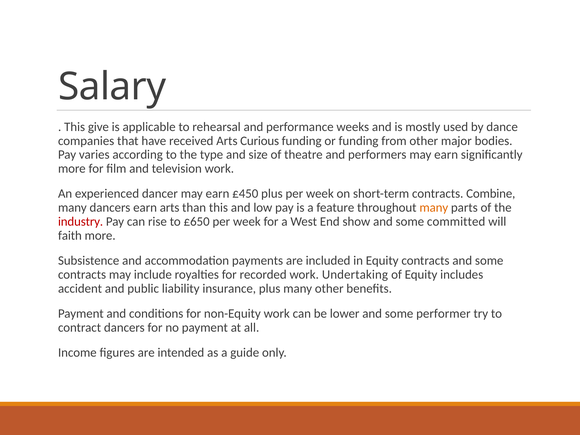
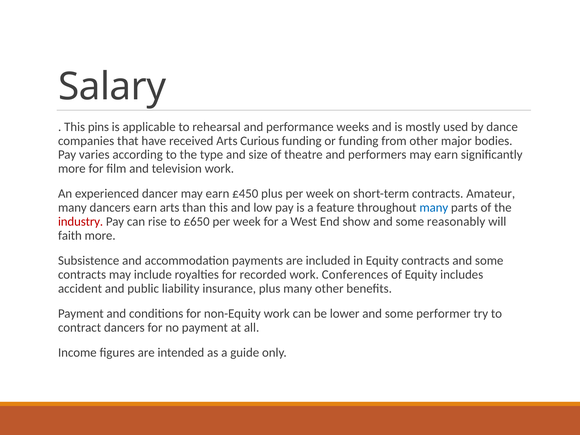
give: give -> pins (98, 127)
Combine: Combine -> Amateur (491, 194)
many colour: orange -> blue (434, 208)
committed: committed -> reasonably (456, 222)
Undertaking: Undertaking -> Conferences (355, 275)
